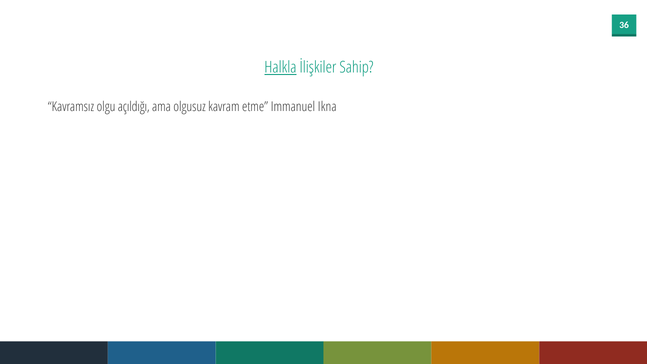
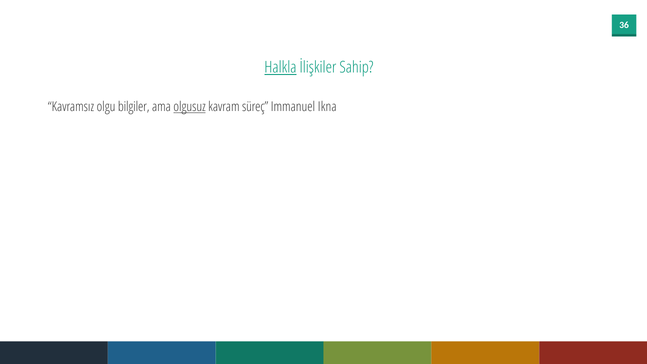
açıldığı: açıldığı -> bilgiler (134, 107)
olgusuz underline: none -> present (190, 107)
etme: etme -> süreç (255, 107)
